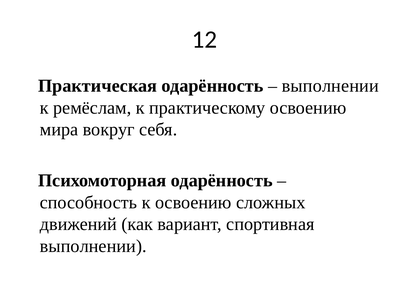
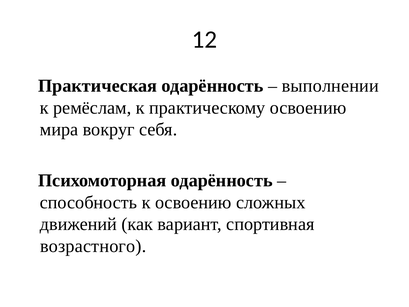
выполнении: выполнении -> возрастного (93, 246)
